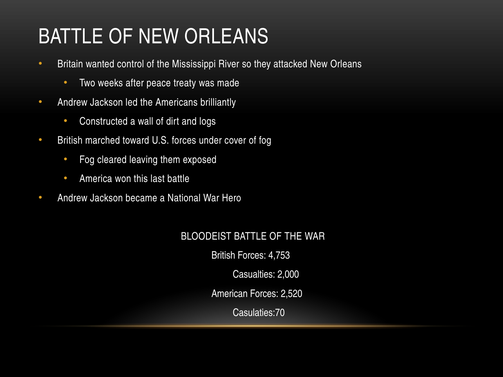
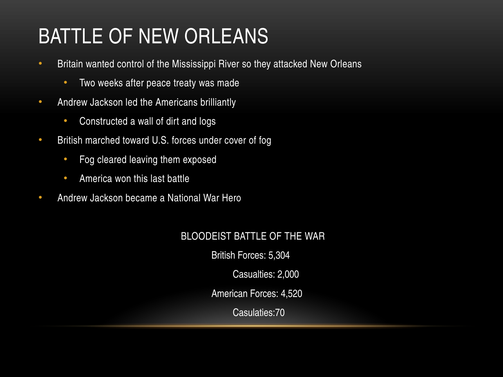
4,753: 4,753 -> 5,304 (279, 256)
2,520: 2,520 -> 4,520 (292, 294)
